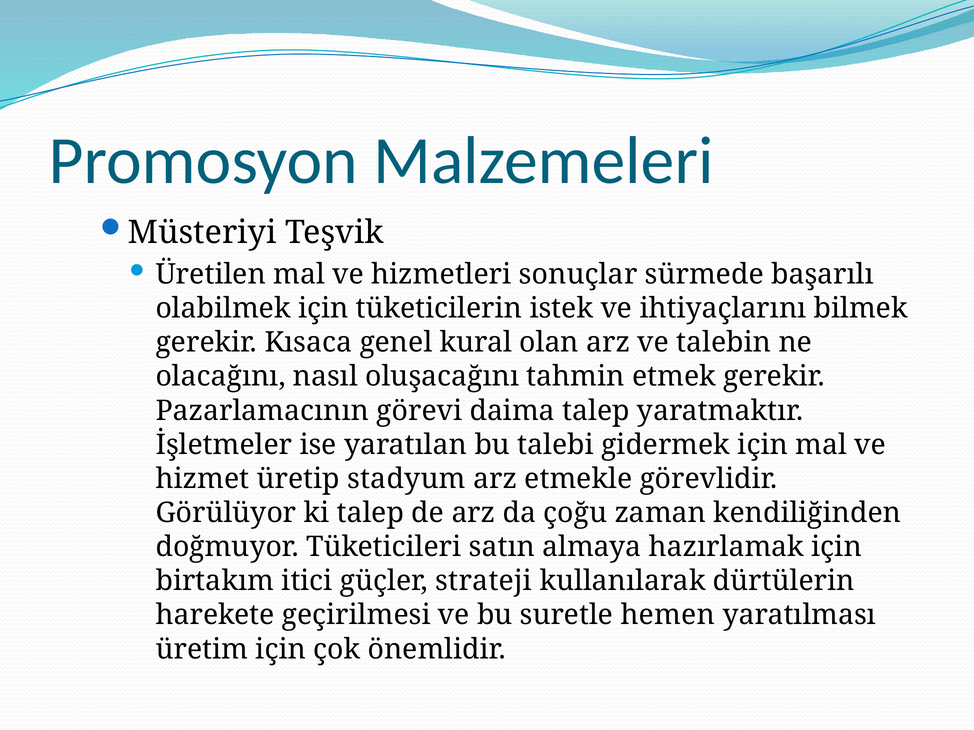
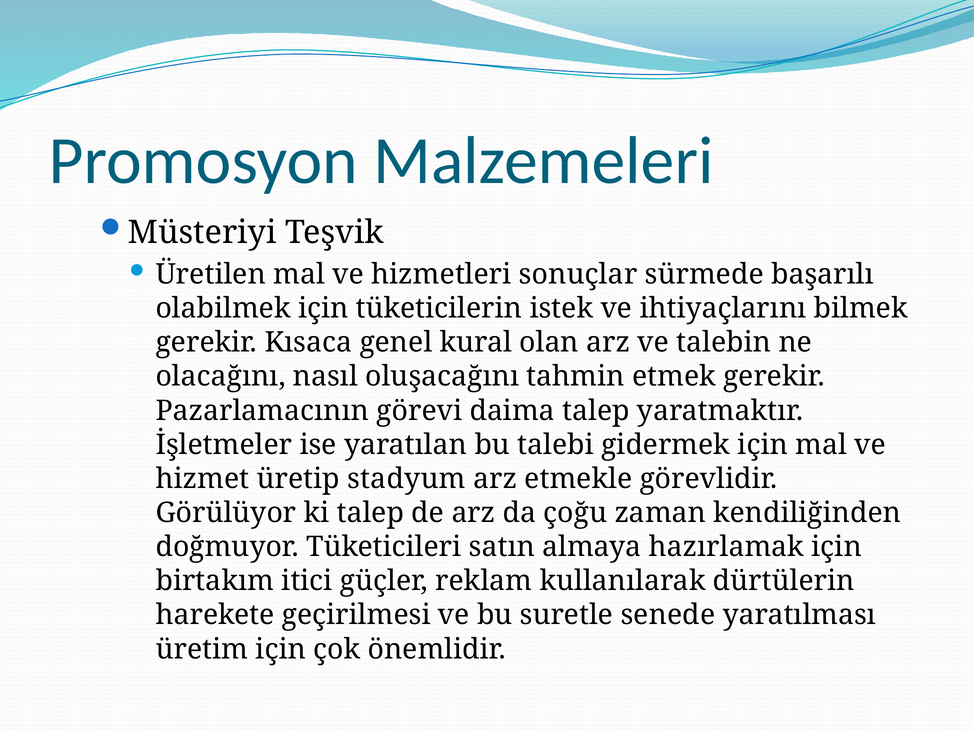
strateji: strateji -> reklam (484, 581)
hemen: hemen -> senede (668, 616)
